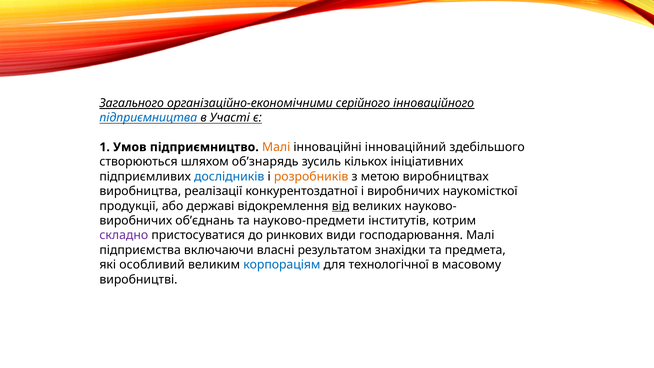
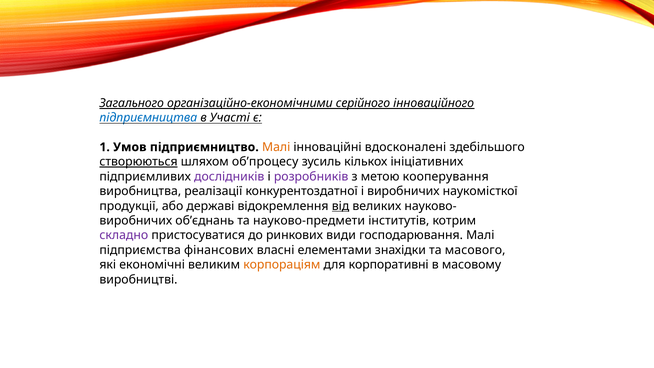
інноваційний: інноваційний -> вдосконалені (406, 147)
створюються underline: none -> present (139, 162)
об’знарядь: об’знарядь -> об’процесу (265, 162)
дослідників colour: blue -> purple (229, 176)
розробників colour: orange -> purple (311, 176)
виробництвах: виробництвах -> кооперування (446, 176)
включаючи: включаючи -> фінансових (219, 250)
результатом: результатом -> елементами (335, 250)
предмета: предмета -> масового (475, 250)
особливий: особливий -> економічні (152, 265)
корпораціям colour: blue -> orange (282, 265)
технологічної: технологічної -> корпоративні (389, 265)
